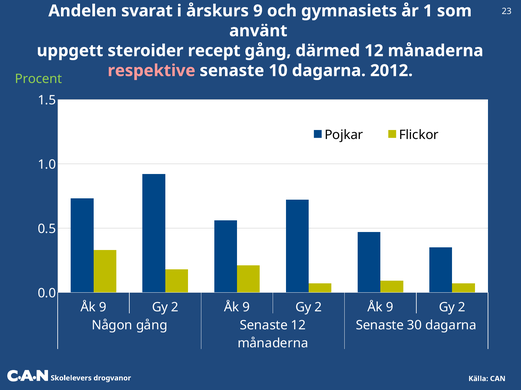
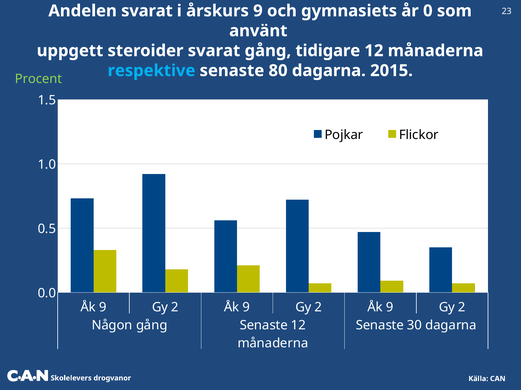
1: 1 -> 0 (428, 11)
steroider recept: recept -> svarat (214, 51)
därmed: därmed -> tidigare (328, 51)
respektive colour: pink -> light blue (151, 71)
10: 10 -> 80 (278, 71)
2012: 2012 -> 2015 (391, 71)
